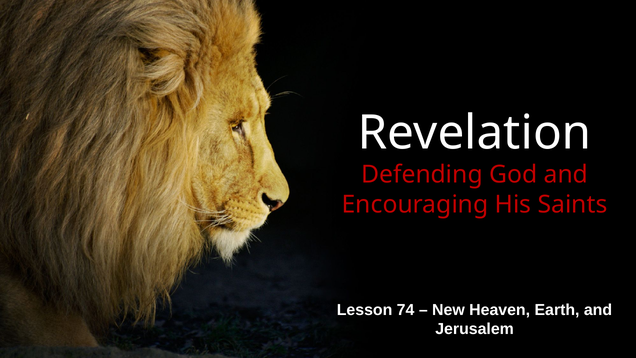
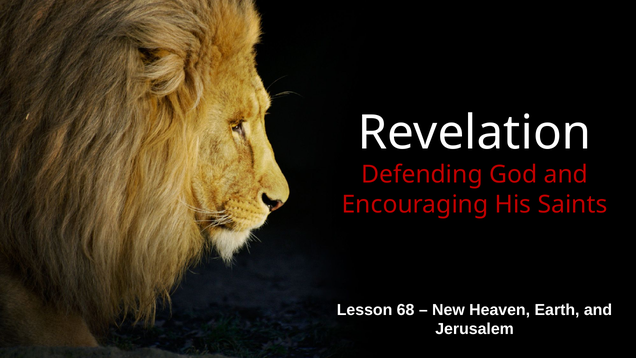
74: 74 -> 68 (406, 310)
